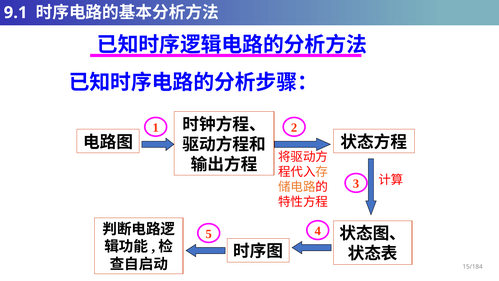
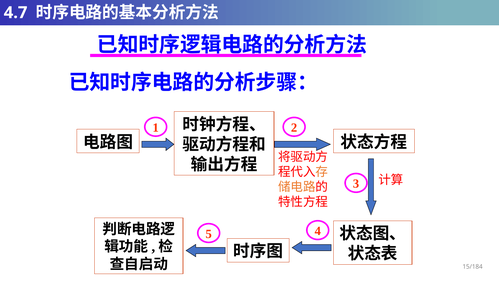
9.1: 9.1 -> 4.7 (16, 13)
